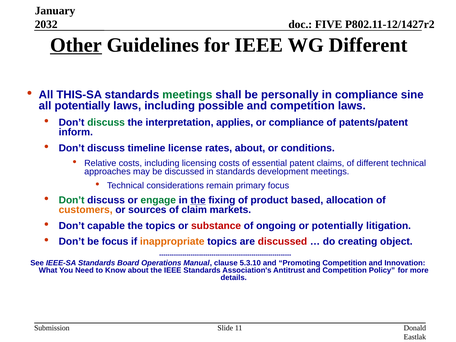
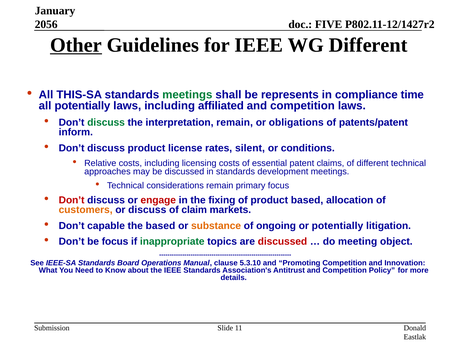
2032: 2032 -> 2056 (46, 24)
personally: personally -> represents (290, 95)
sine: sine -> time (412, 95)
possible: possible -> affiliated (221, 106)
interpretation applies: applies -> remain (235, 123)
or compliance: compliance -> obligations (296, 123)
discuss timeline: timeline -> product (146, 148)
rates about: about -> silent (250, 148)
Don’t colour: green -> red (72, 200)
engage colour: green -> red (158, 200)
the underline: present -> none (198, 200)
or sources: sources -> discuss (147, 210)
the topics: topics -> based (160, 226)
substance colour: red -> orange (216, 226)
inappropriate colour: orange -> green (172, 241)
creating: creating -> meeting (358, 241)
